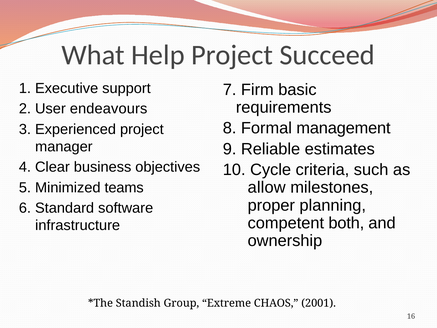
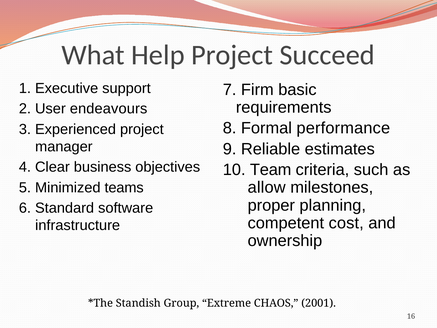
management: management -> performance (343, 128)
Cycle: Cycle -> Team (271, 170)
both: both -> cost (346, 223)
